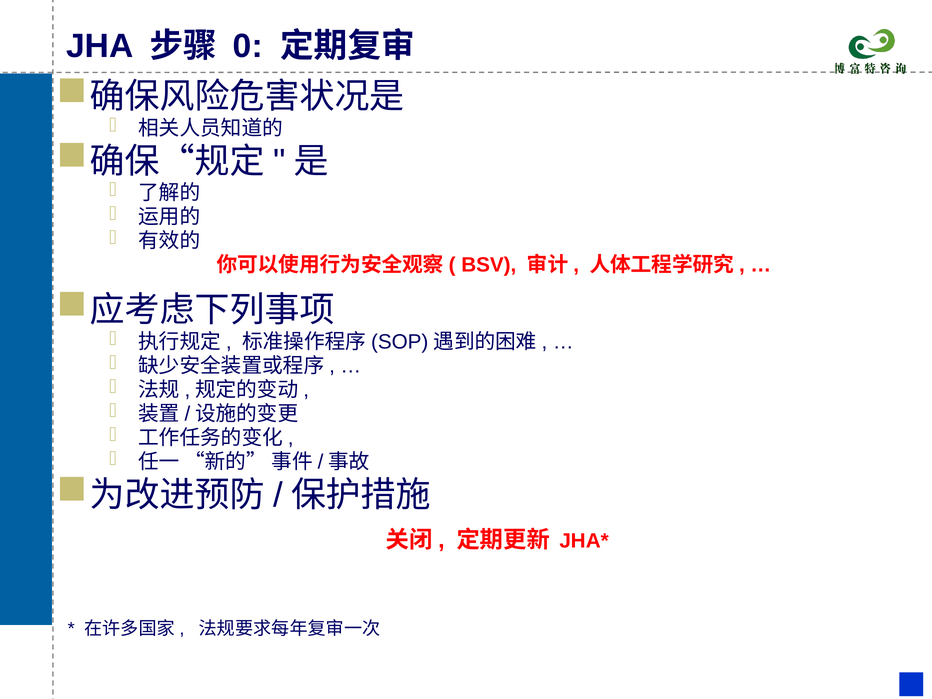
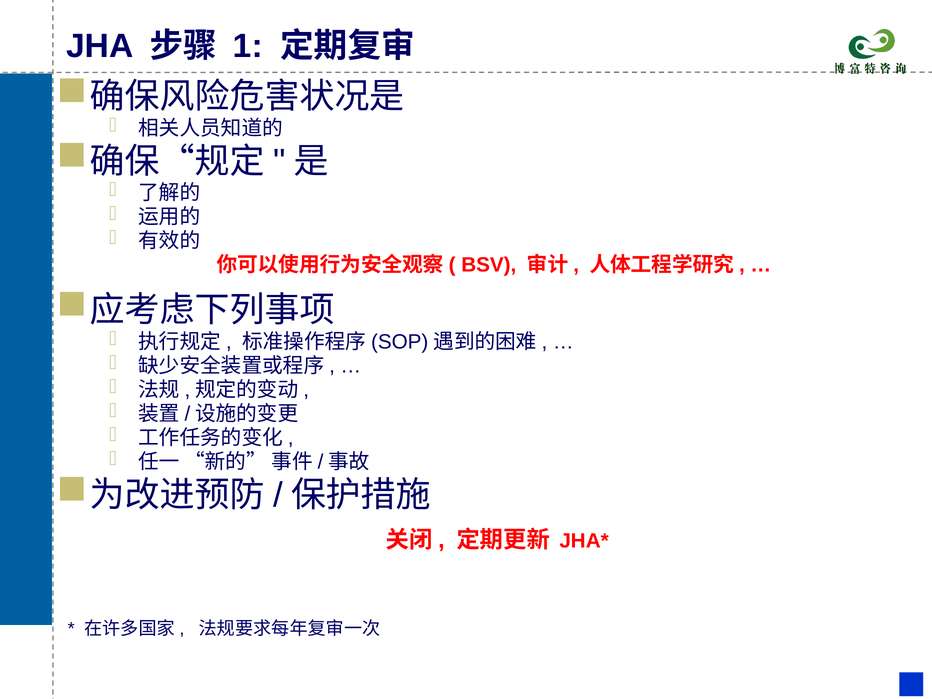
0: 0 -> 1 (248, 46)
